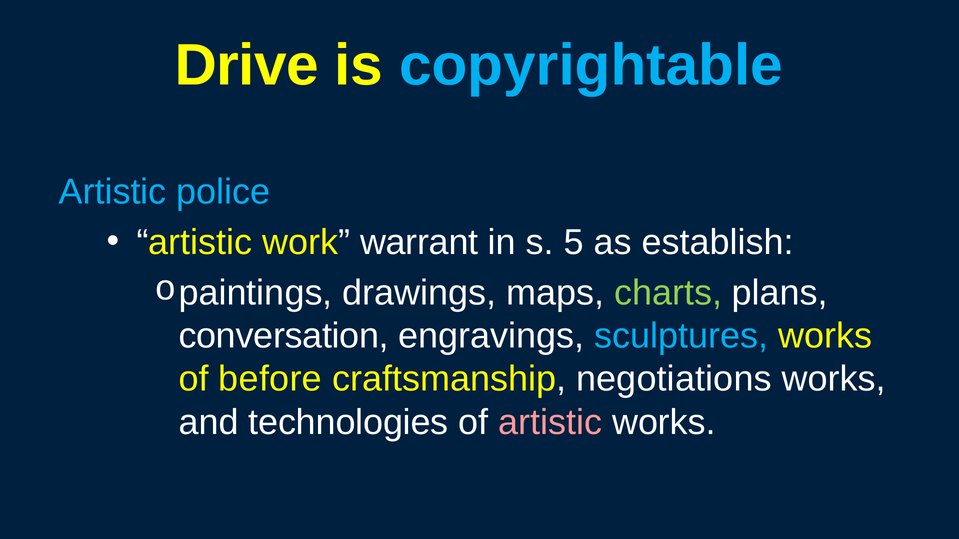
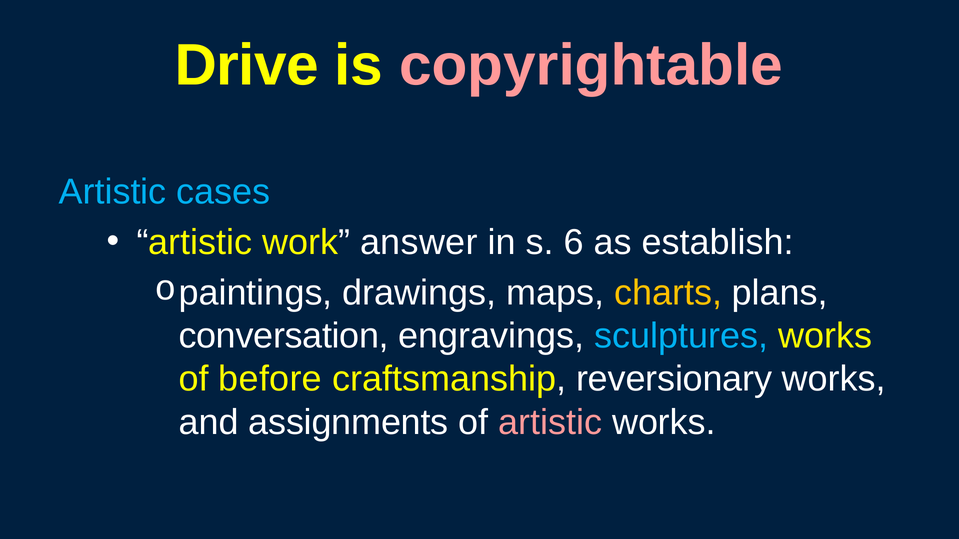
copyrightable colour: light blue -> pink (591, 66)
police: police -> cases (223, 192)
warrant: warrant -> answer (419, 243)
5: 5 -> 6 (574, 243)
charts colour: light green -> yellow (668, 293)
negotiations: negotiations -> reversionary (674, 379)
technologies: technologies -> assignments (348, 423)
